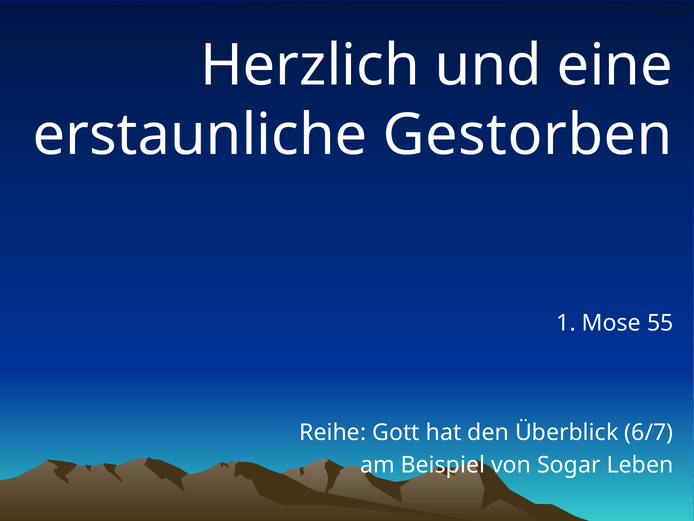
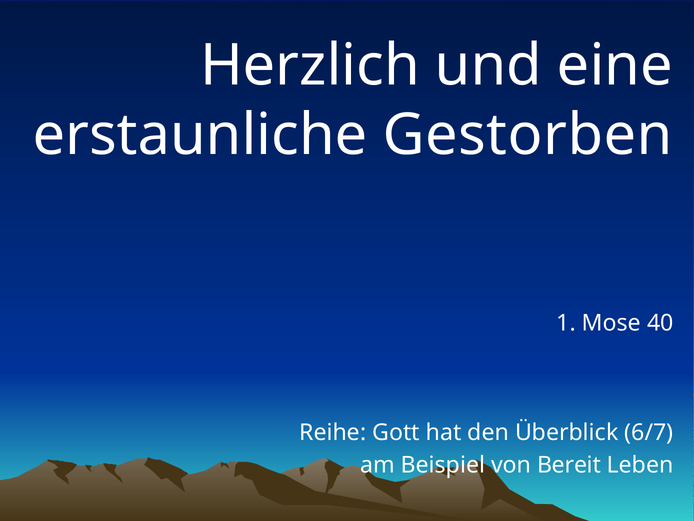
55: 55 -> 40 (660, 323)
Sogar: Sogar -> Bereit (569, 465)
